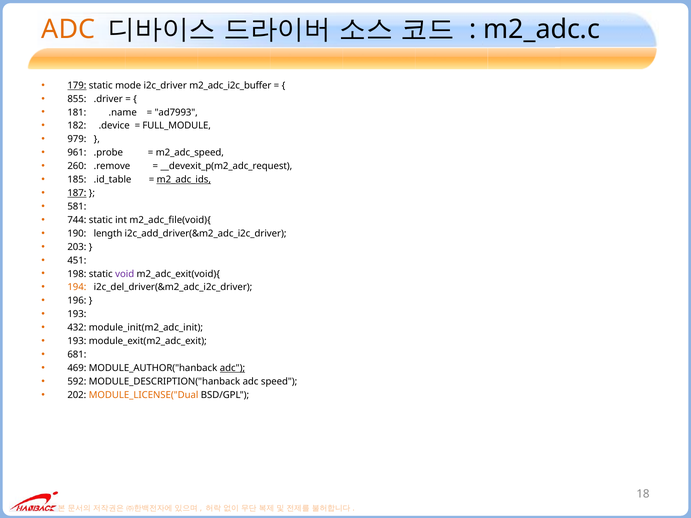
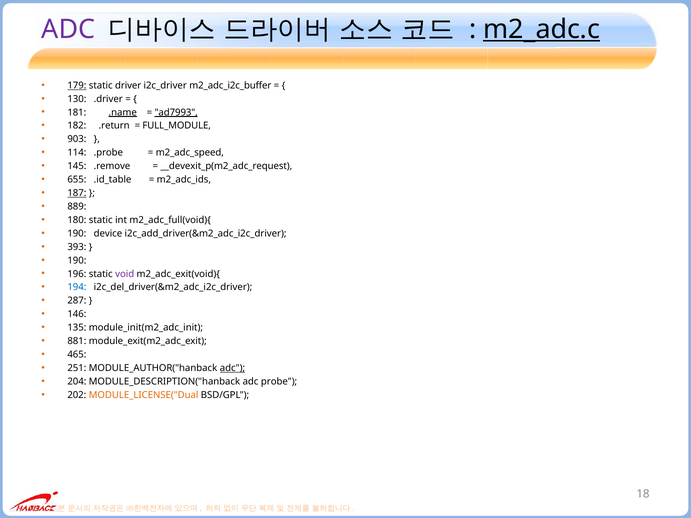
ADC colour: orange -> purple (68, 29)
m2_adc.c underline: none -> present (542, 29)
mode: mode -> driver (128, 85)
855: 855 -> 130 (77, 99)
.name underline: none -> present (123, 112)
ad7993 underline: none -> present (176, 112)
.device: .device -> .return (114, 126)
979: 979 -> 903 (77, 139)
961: 961 -> 114 (77, 153)
260: 260 -> 145 (77, 166)
185: 185 -> 655 (77, 180)
m2_adc_ids underline: present -> none (184, 180)
581: 581 -> 889 (77, 207)
744: 744 -> 180 (77, 220)
m2_adc_file(void){: m2_adc_file(void){ -> m2_adc_full(void){ (170, 220)
length: length -> device (108, 234)
203: 203 -> 393 (77, 247)
451: 451 -> 190 (77, 261)
198: 198 -> 196 (77, 274)
194 colour: orange -> blue (77, 287)
196: 196 -> 287 (77, 301)
193: 193 -> 146 (77, 314)
432: 432 -> 135 (77, 328)
193: 193 -> 881 (77, 341)
681: 681 -> 465 (77, 355)
469: 469 -> 251 (77, 368)
592: 592 -> 204 (77, 382)
speed: speed -> probe (279, 382)
